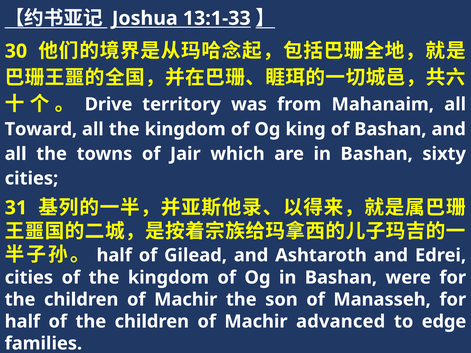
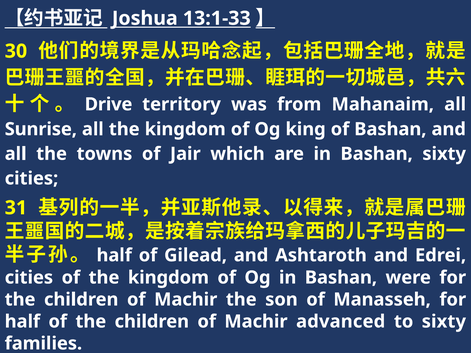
Toward: Toward -> Sunrise (41, 129)
to edge: edge -> sixty (444, 322)
